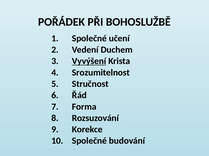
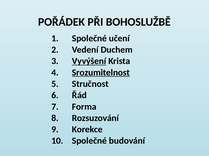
Srozumitelnost underline: none -> present (101, 73)
